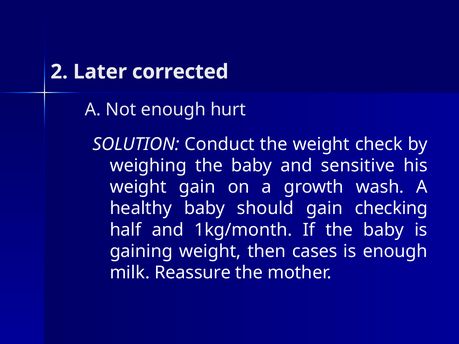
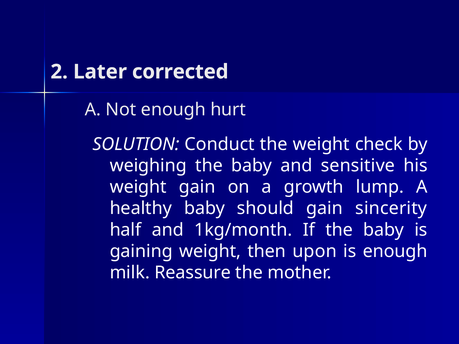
wash: wash -> lump (380, 187)
checking: checking -> sincerity (391, 209)
cases: cases -> upon (315, 251)
